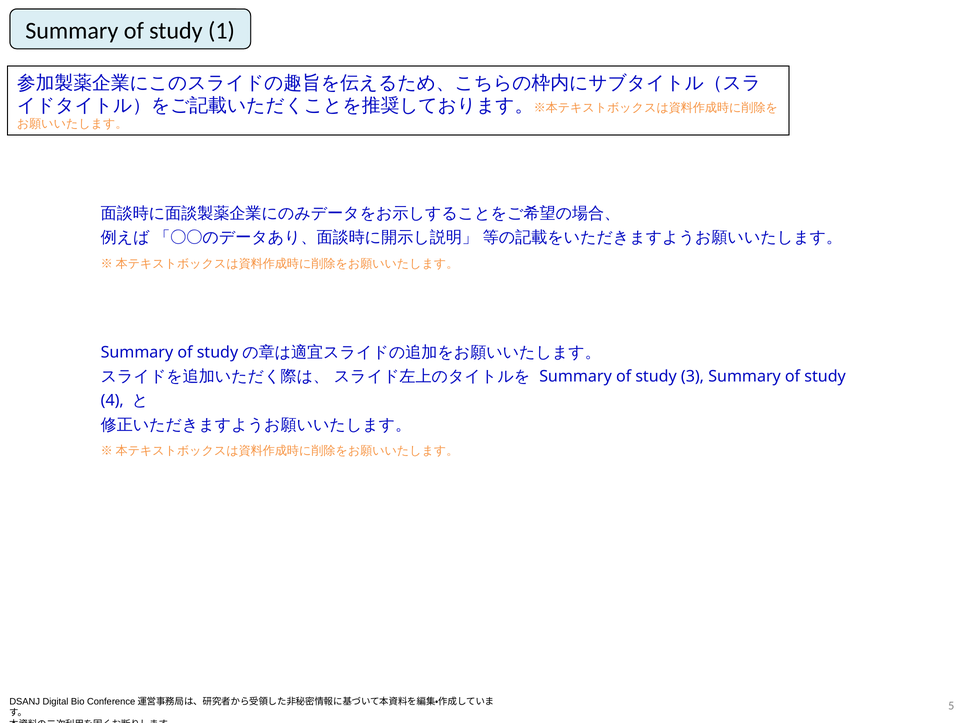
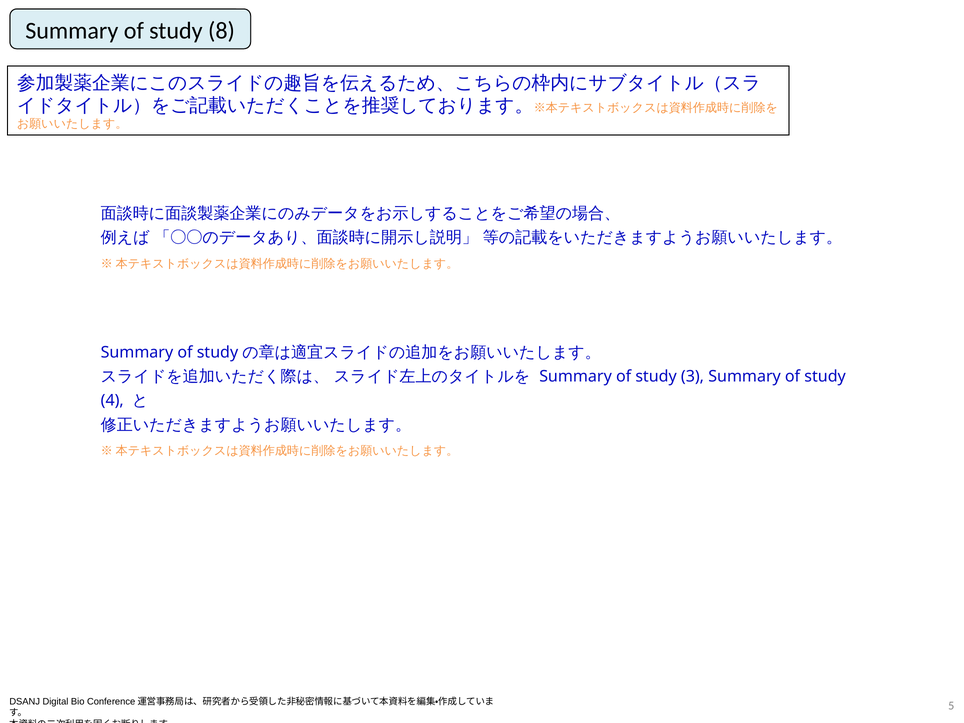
1: 1 -> 8 (221, 31)
